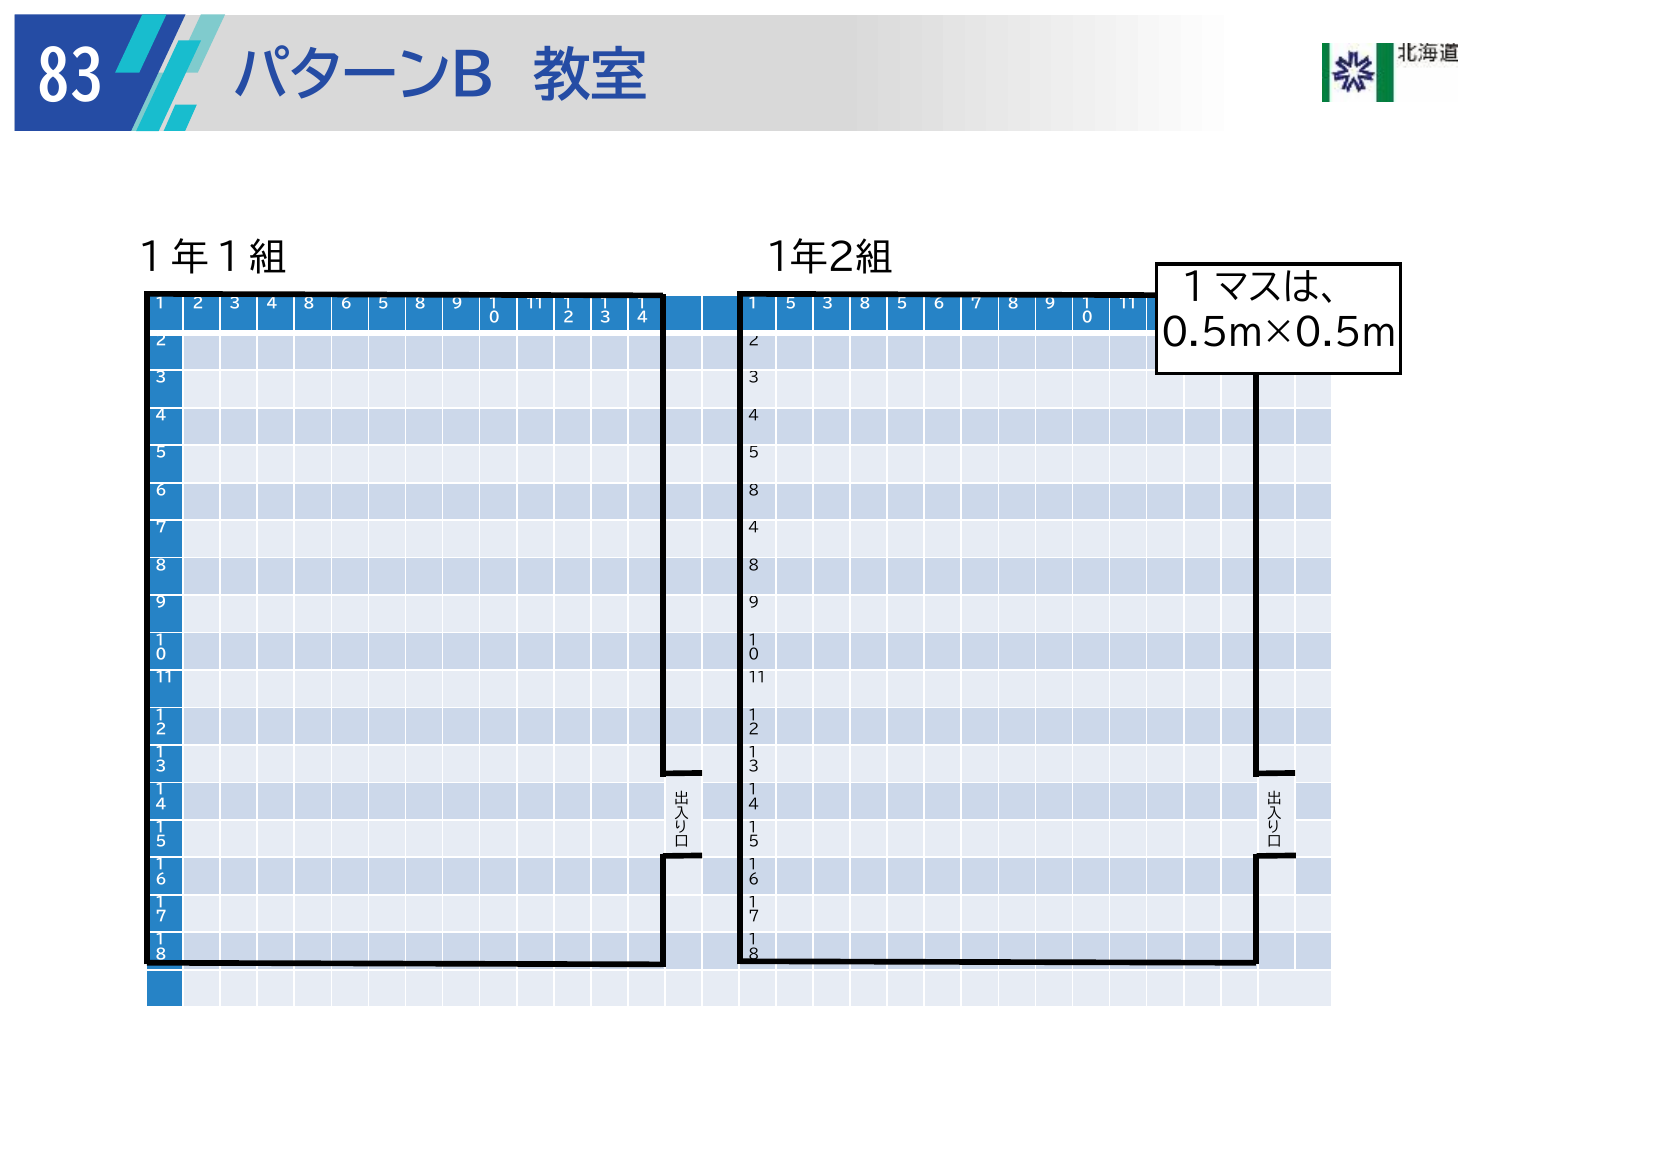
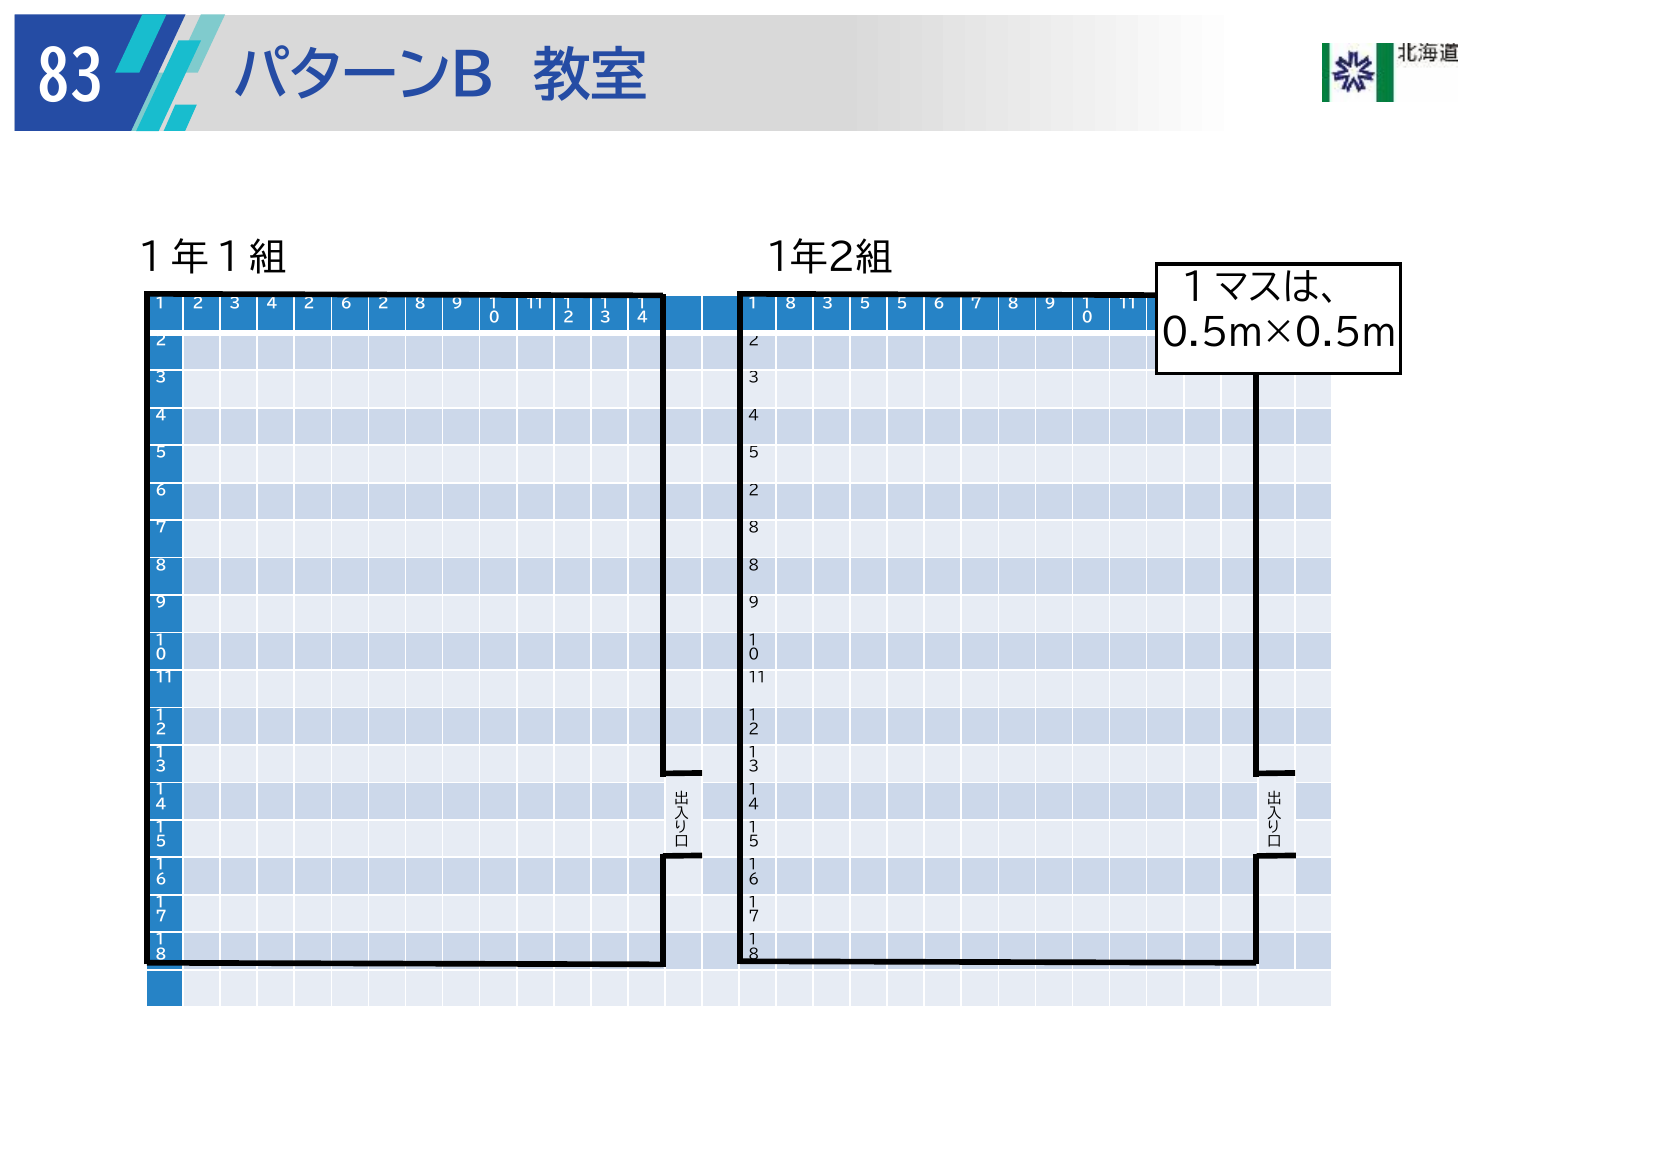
3 4 8: 8 -> 2 (309, 303)
5: 5 -> 2 (383, 303)
5: 5 -> 8 (791, 303)
3 8: 8 -> 5 (865, 303)
8: 8 -> 2 (754, 491)
4: 4 -> 8 (754, 528)
